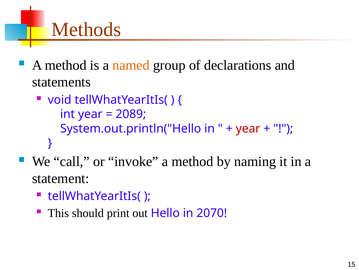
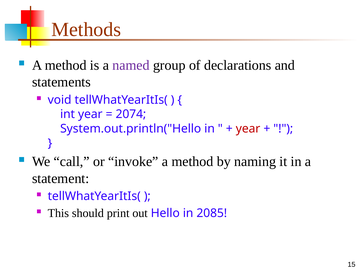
named colour: orange -> purple (131, 65)
2089: 2089 -> 2074 (131, 114)
2070: 2070 -> 2085 (212, 212)
